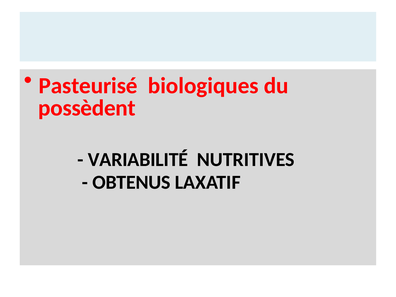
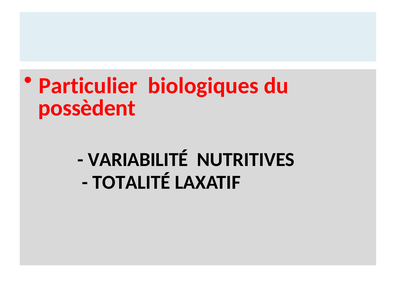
Pasteurisé: Pasteurisé -> Particulier (88, 86)
OBTENUS: OBTENUS -> TOTALITÉ (131, 182)
